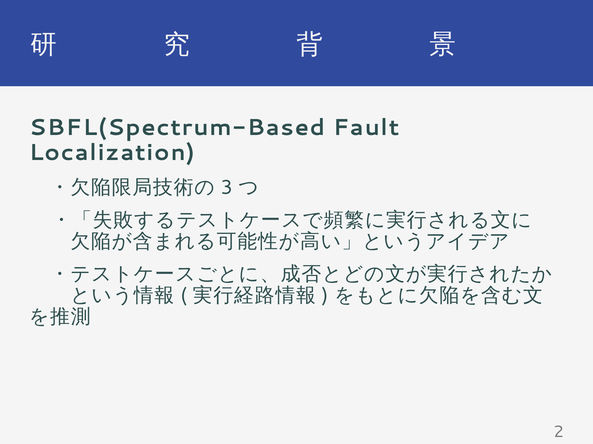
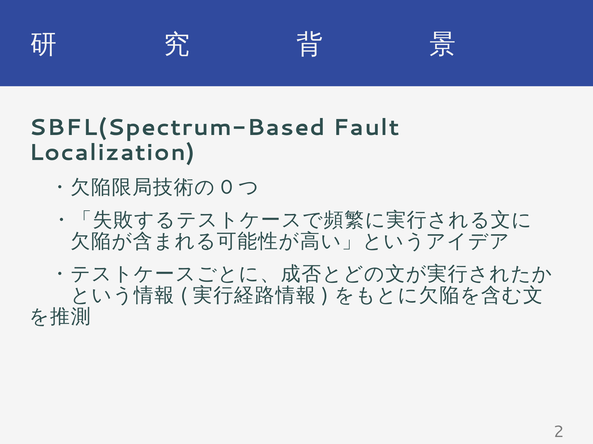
3: 3 -> 0 (227, 187)
